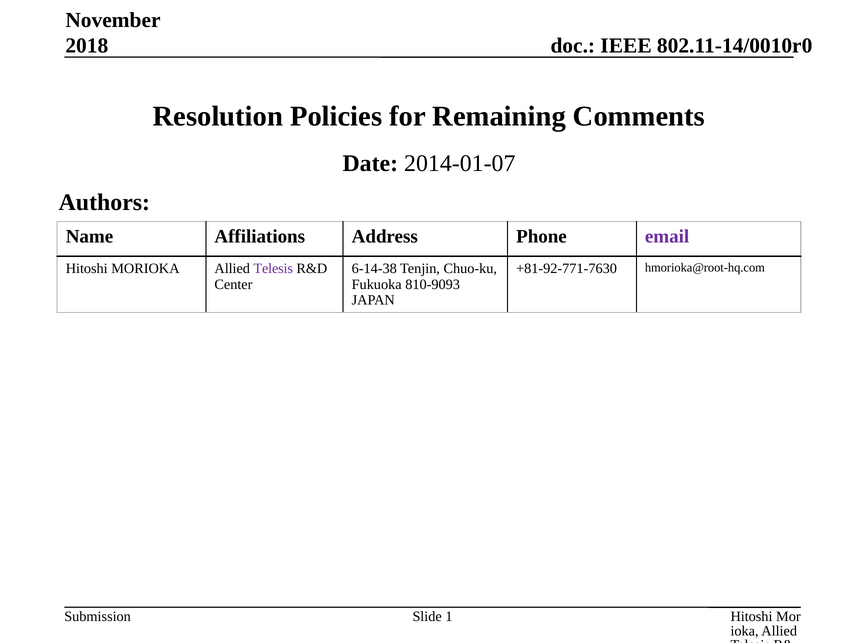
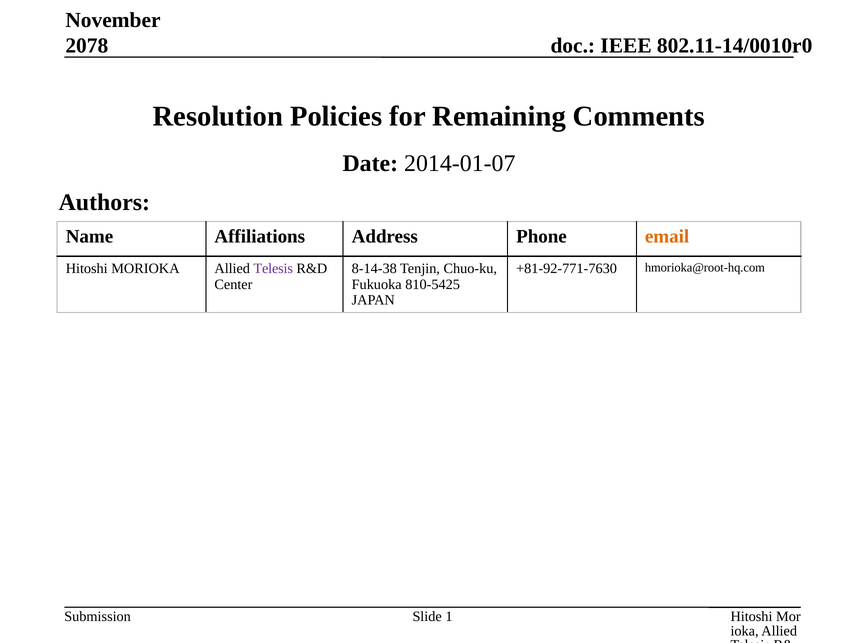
2018: 2018 -> 2078 (87, 46)
email colour: purple -> orange (667, 237)
6-14-38: 6-14-38 -> 8-14-38 (374, 269)
810-9093: 810-9093 -> 810-5425 (433, 285)
